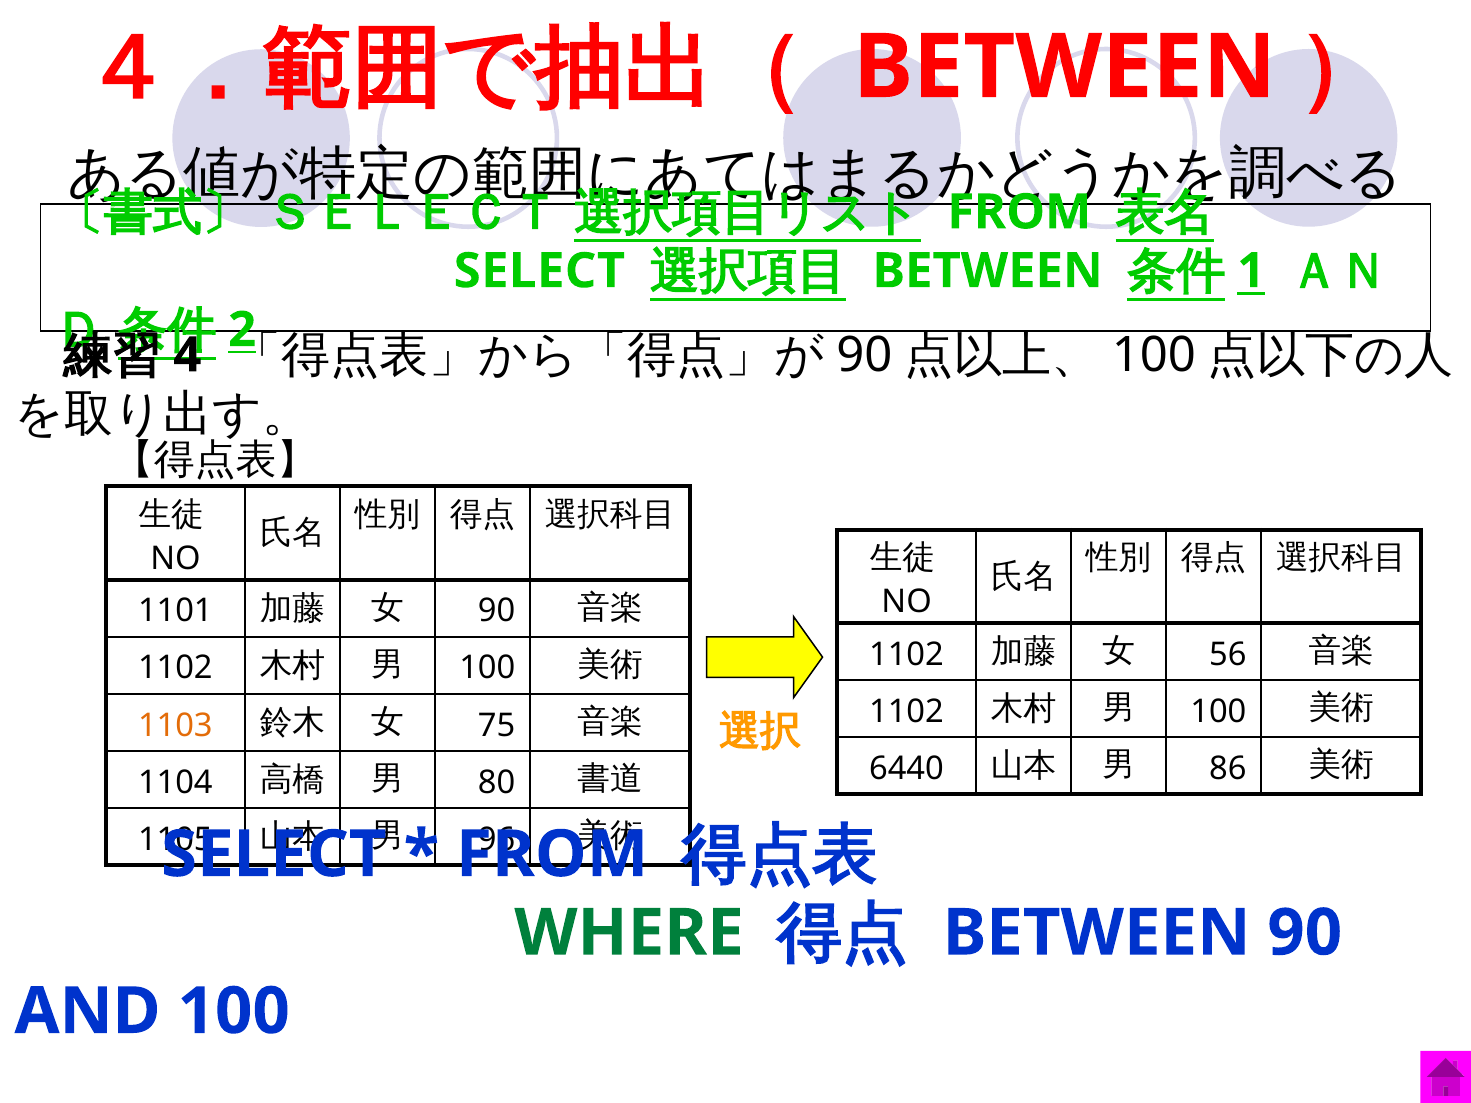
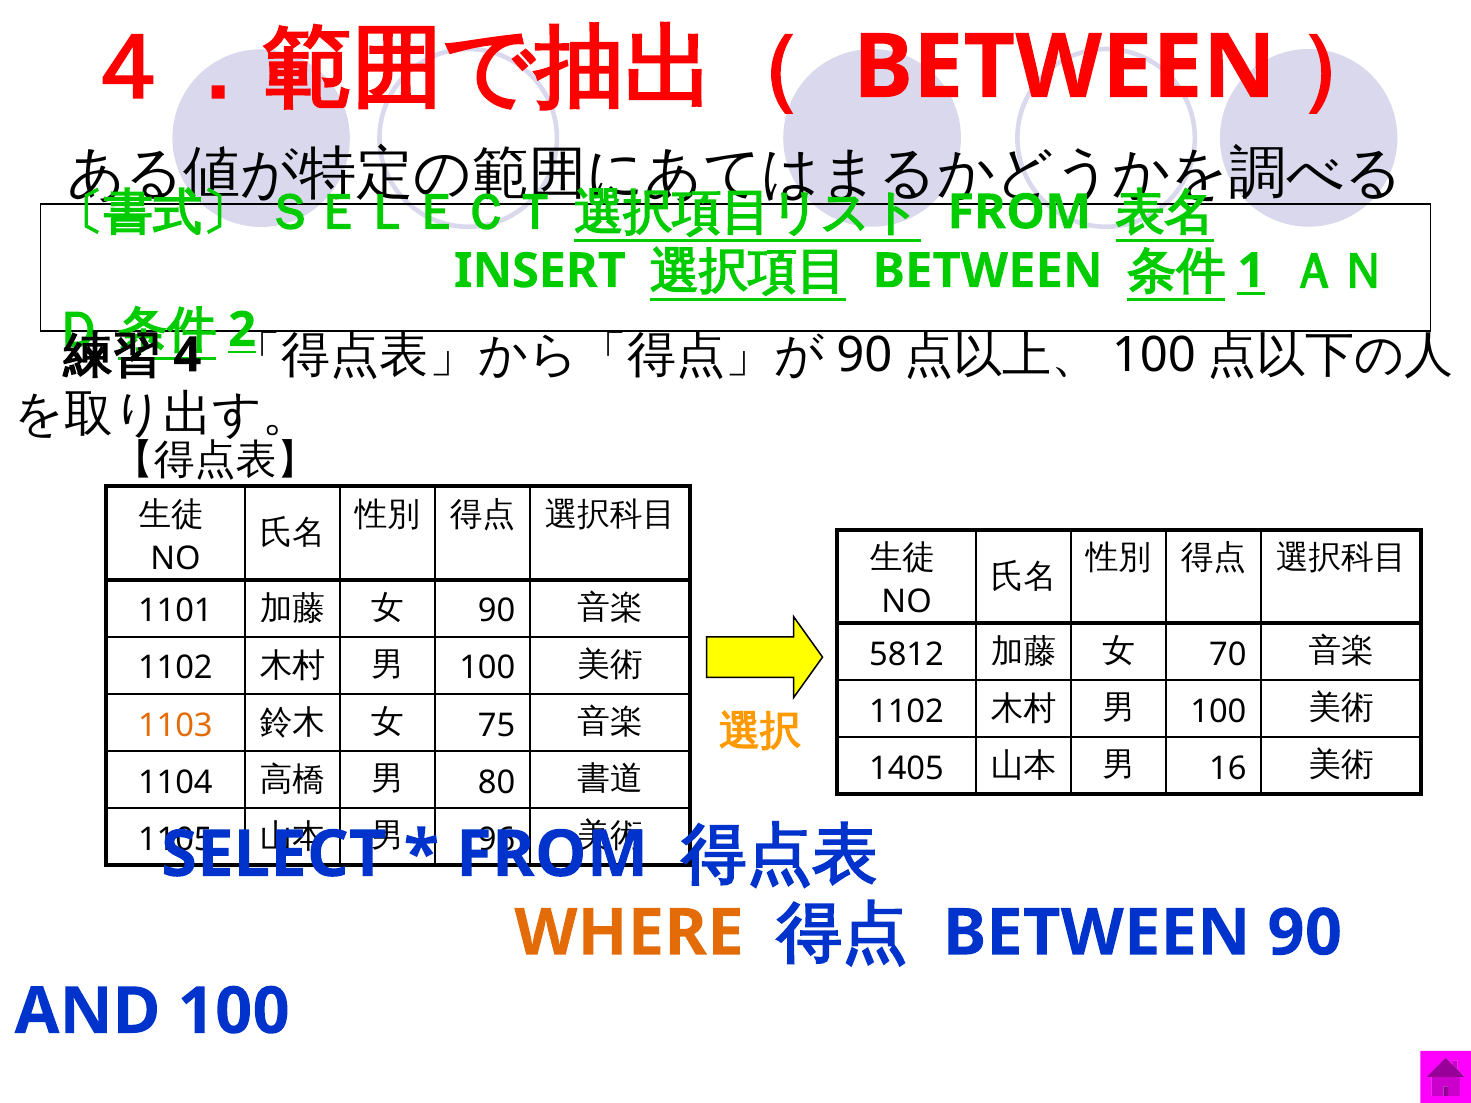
SELECT: SELECT -> INSERT (540, 271)
1102: 1102 -> 5812 (907, 654)
56: 56 -> 70 (1228, 654)
6440: 6440 -> 1405 (907, 769)
86: 86 -> 16 (1228, 769)
WHERE colour: green -> orange (629, 933)
